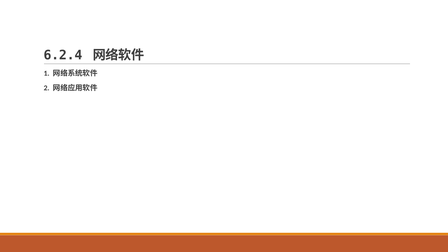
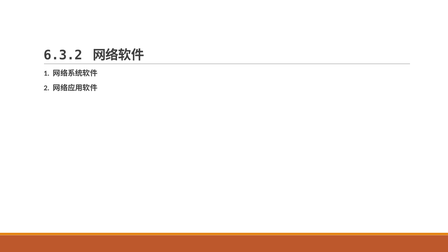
6.2.4: 6.2.4 -> 6.3.2 (63, 55)
